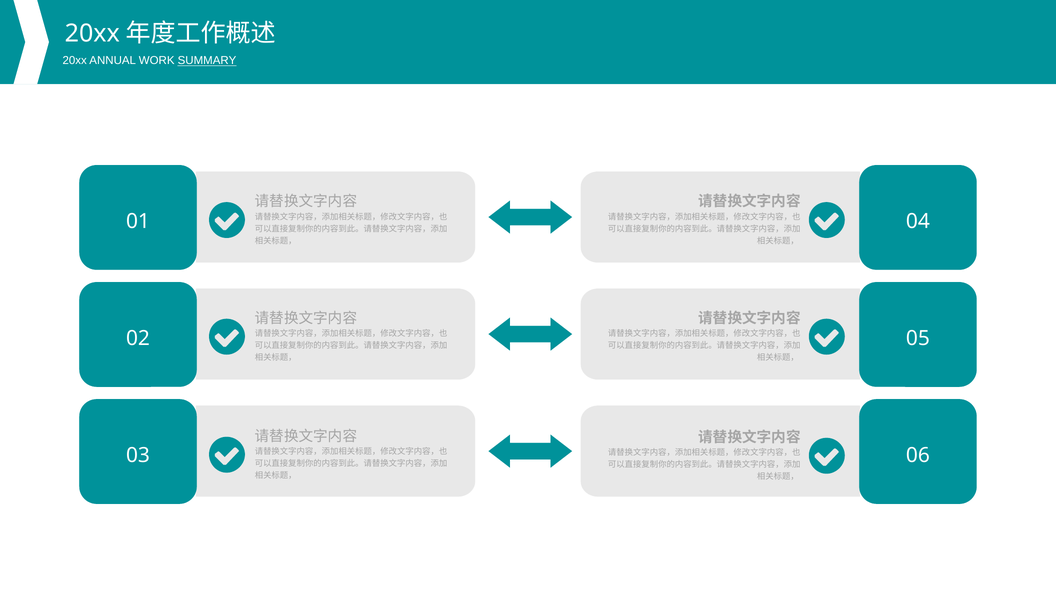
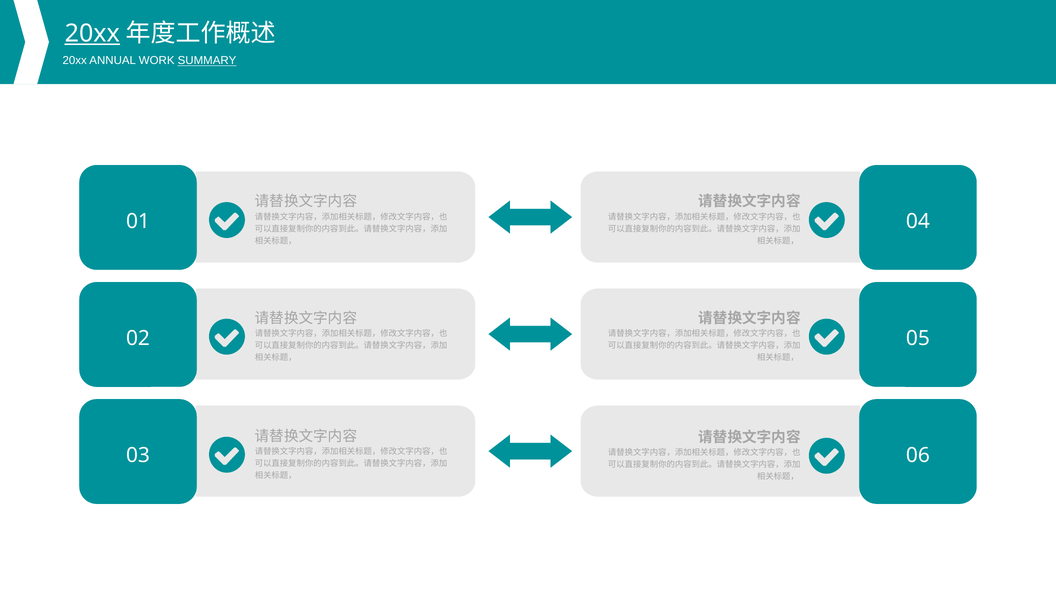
20xx underline: none -> present (92, 34)
